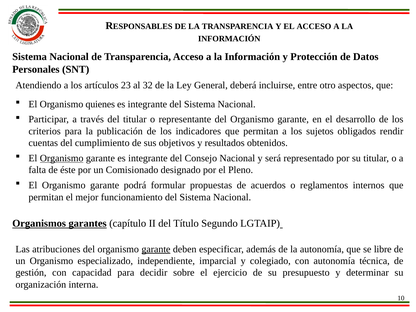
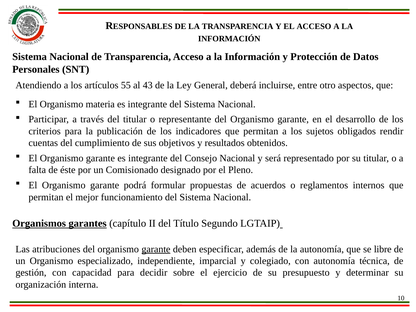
23: 23 -> 55 (126, 85)
32: 32 -> 43 (148, 85)
quienes: quienes -> materia (100, 104)
Organismo underline: present -> none (62, 158)
